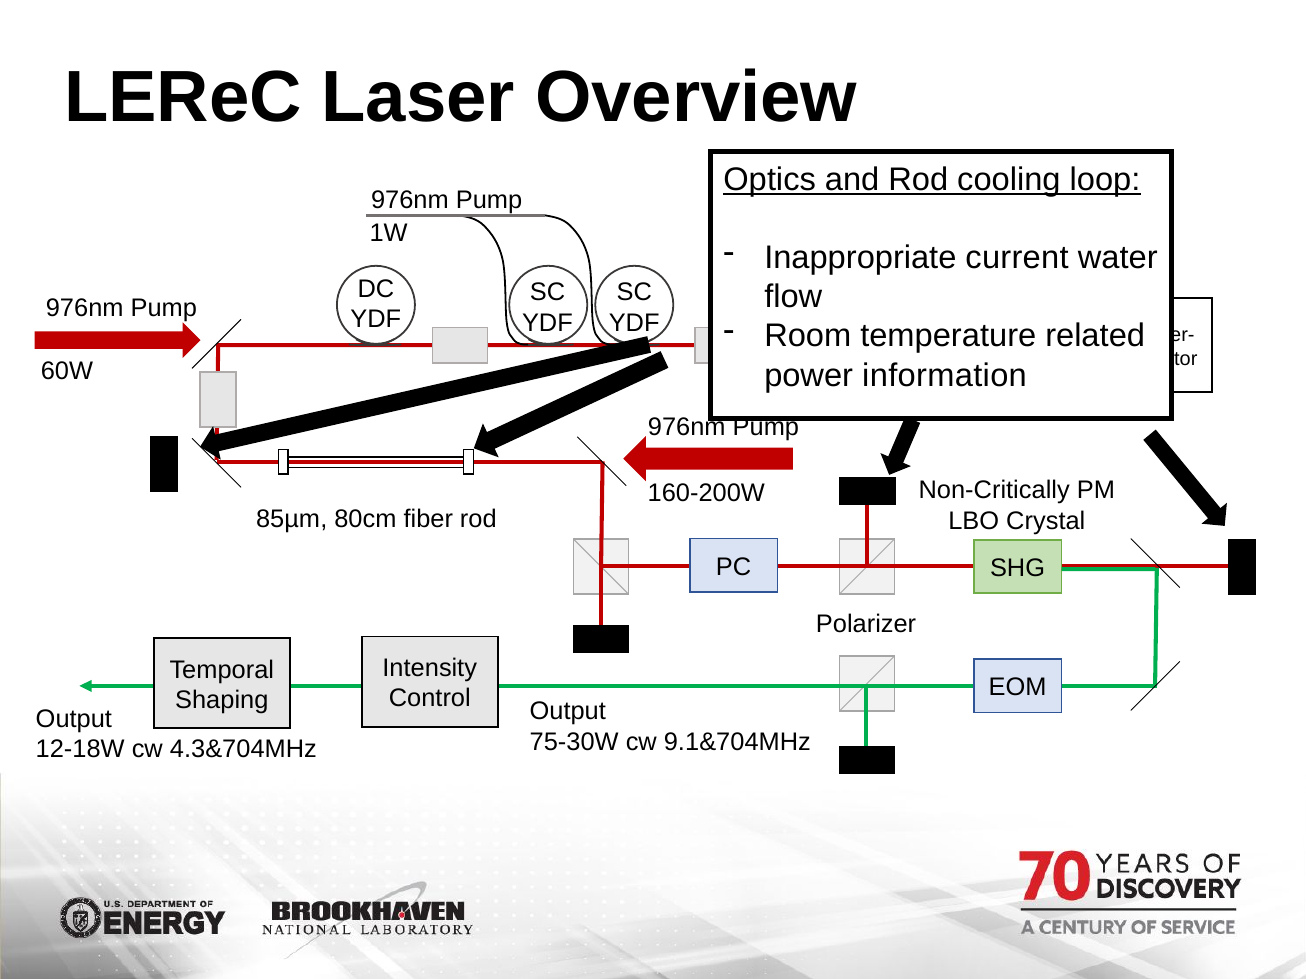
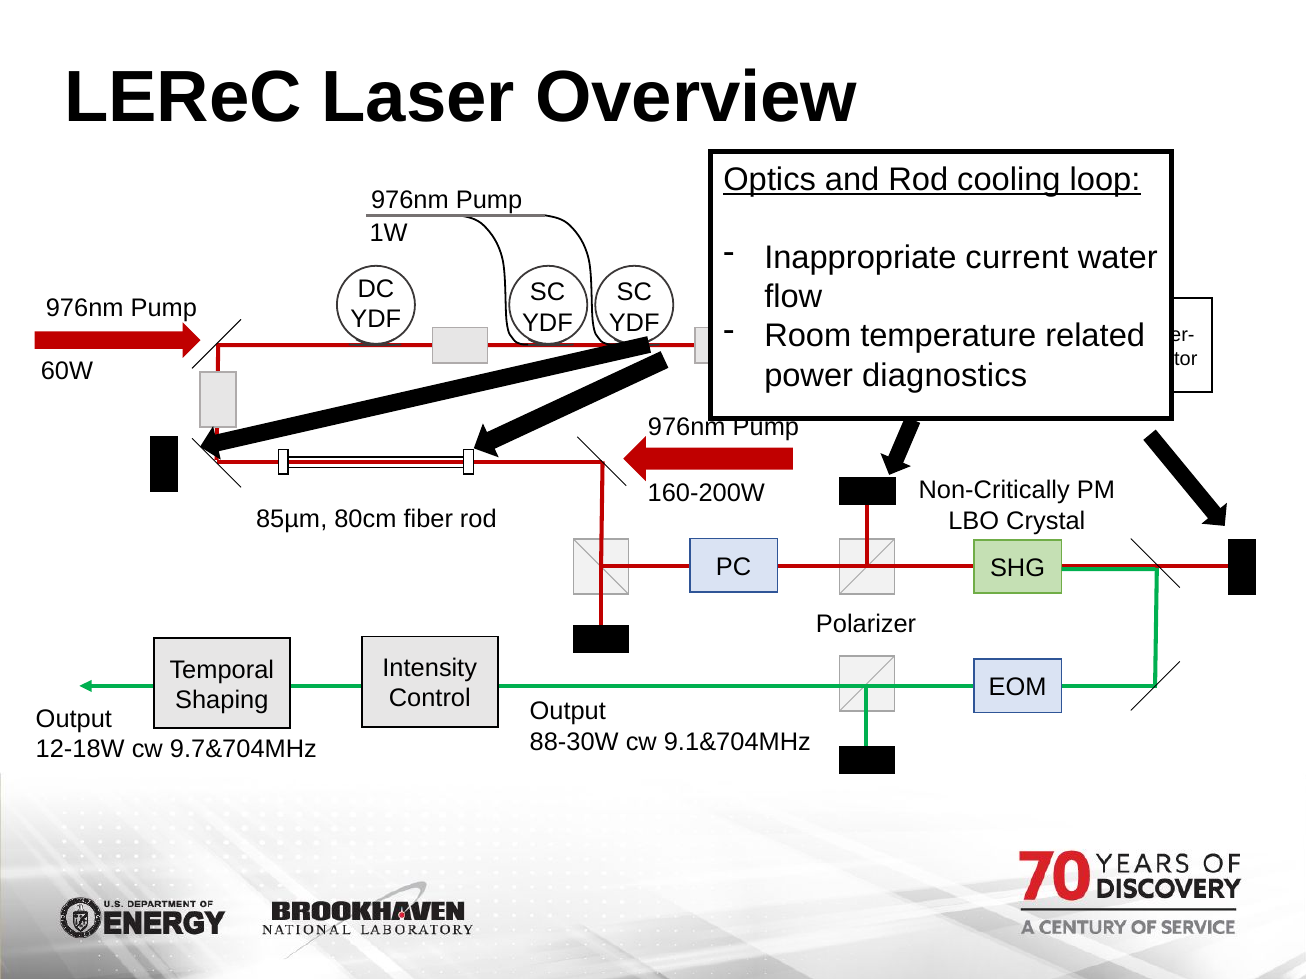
information: information -> diagnostics (945, 376)
75-30W: 75-30W -> 88-30W (574, 742)
4.3&704MHz: 4.3&704MHz -> 9.7&704MHz (243, 750)
